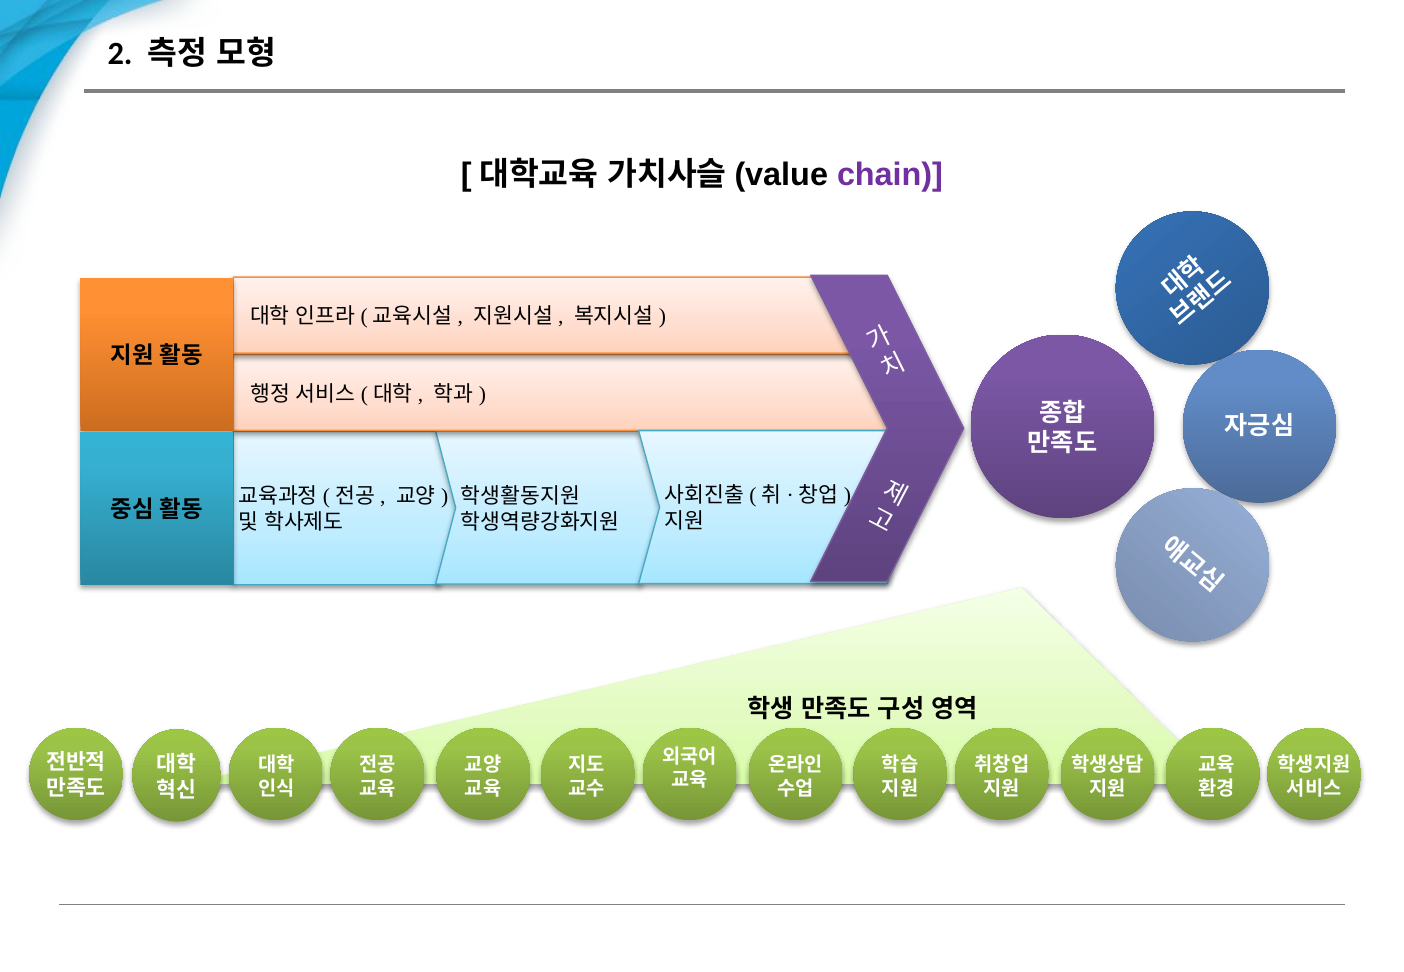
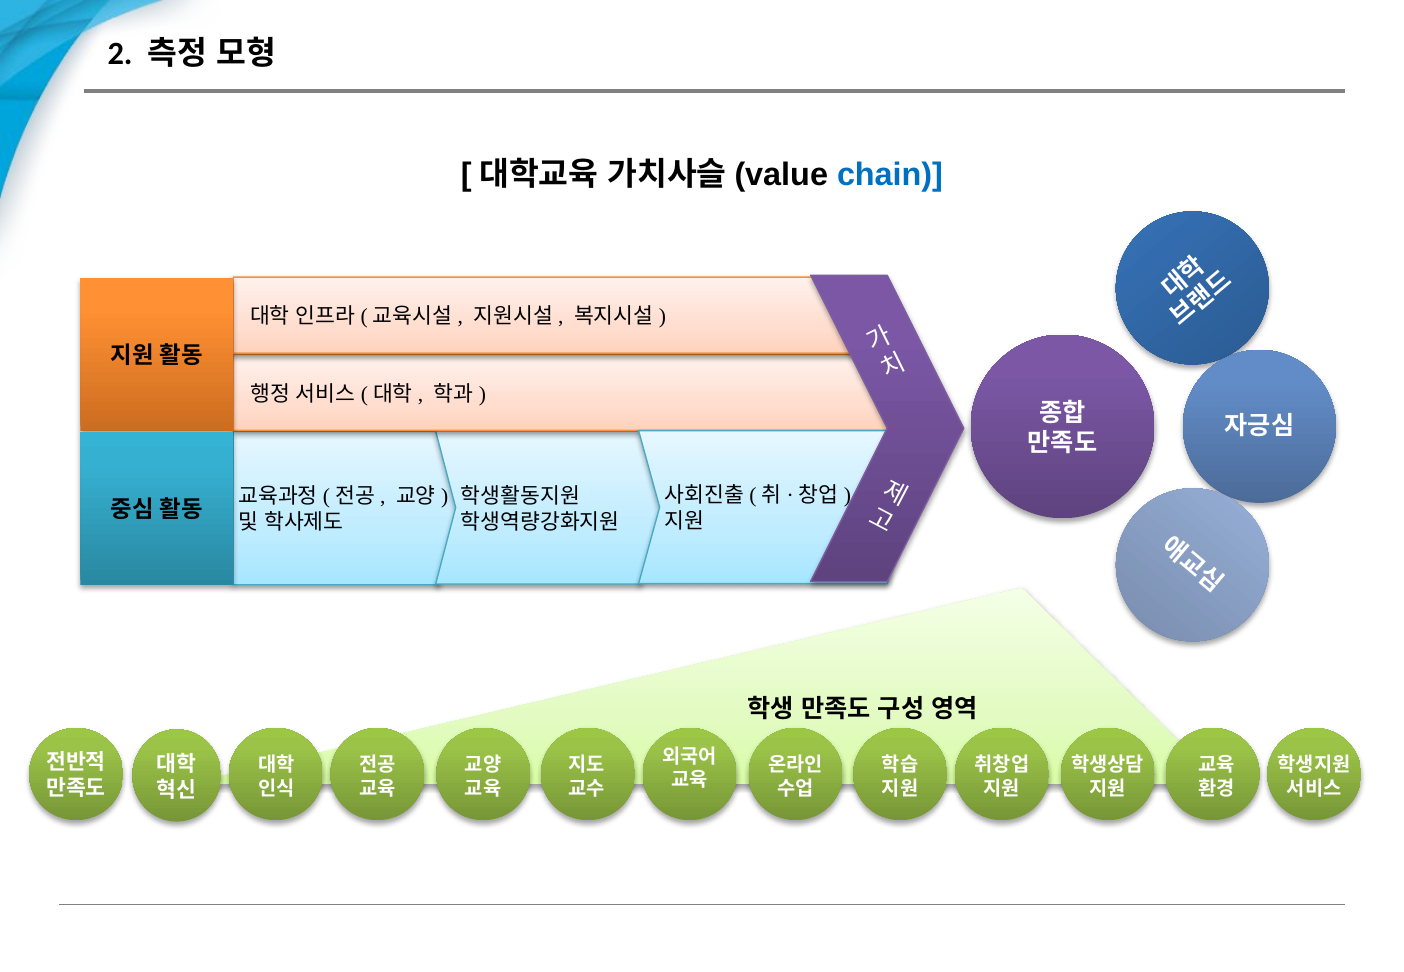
chain colour: purple -> blue (890, 175)
